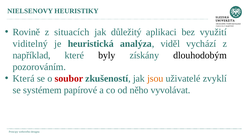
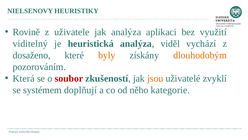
situacích: situacích -> uživatele (72, 32)
jak důležitý: důležitý -> analýza (126, 32)
například: například -> dosaženo (32, 55)
byly colour: black -> orange (107, 55)
dlouhodobým colour: black -> orange (200, 55)
papírové: papírové -> doplňují (80, 90)
vyvolávat: vyvolávat -> kategorie (170, 90)
